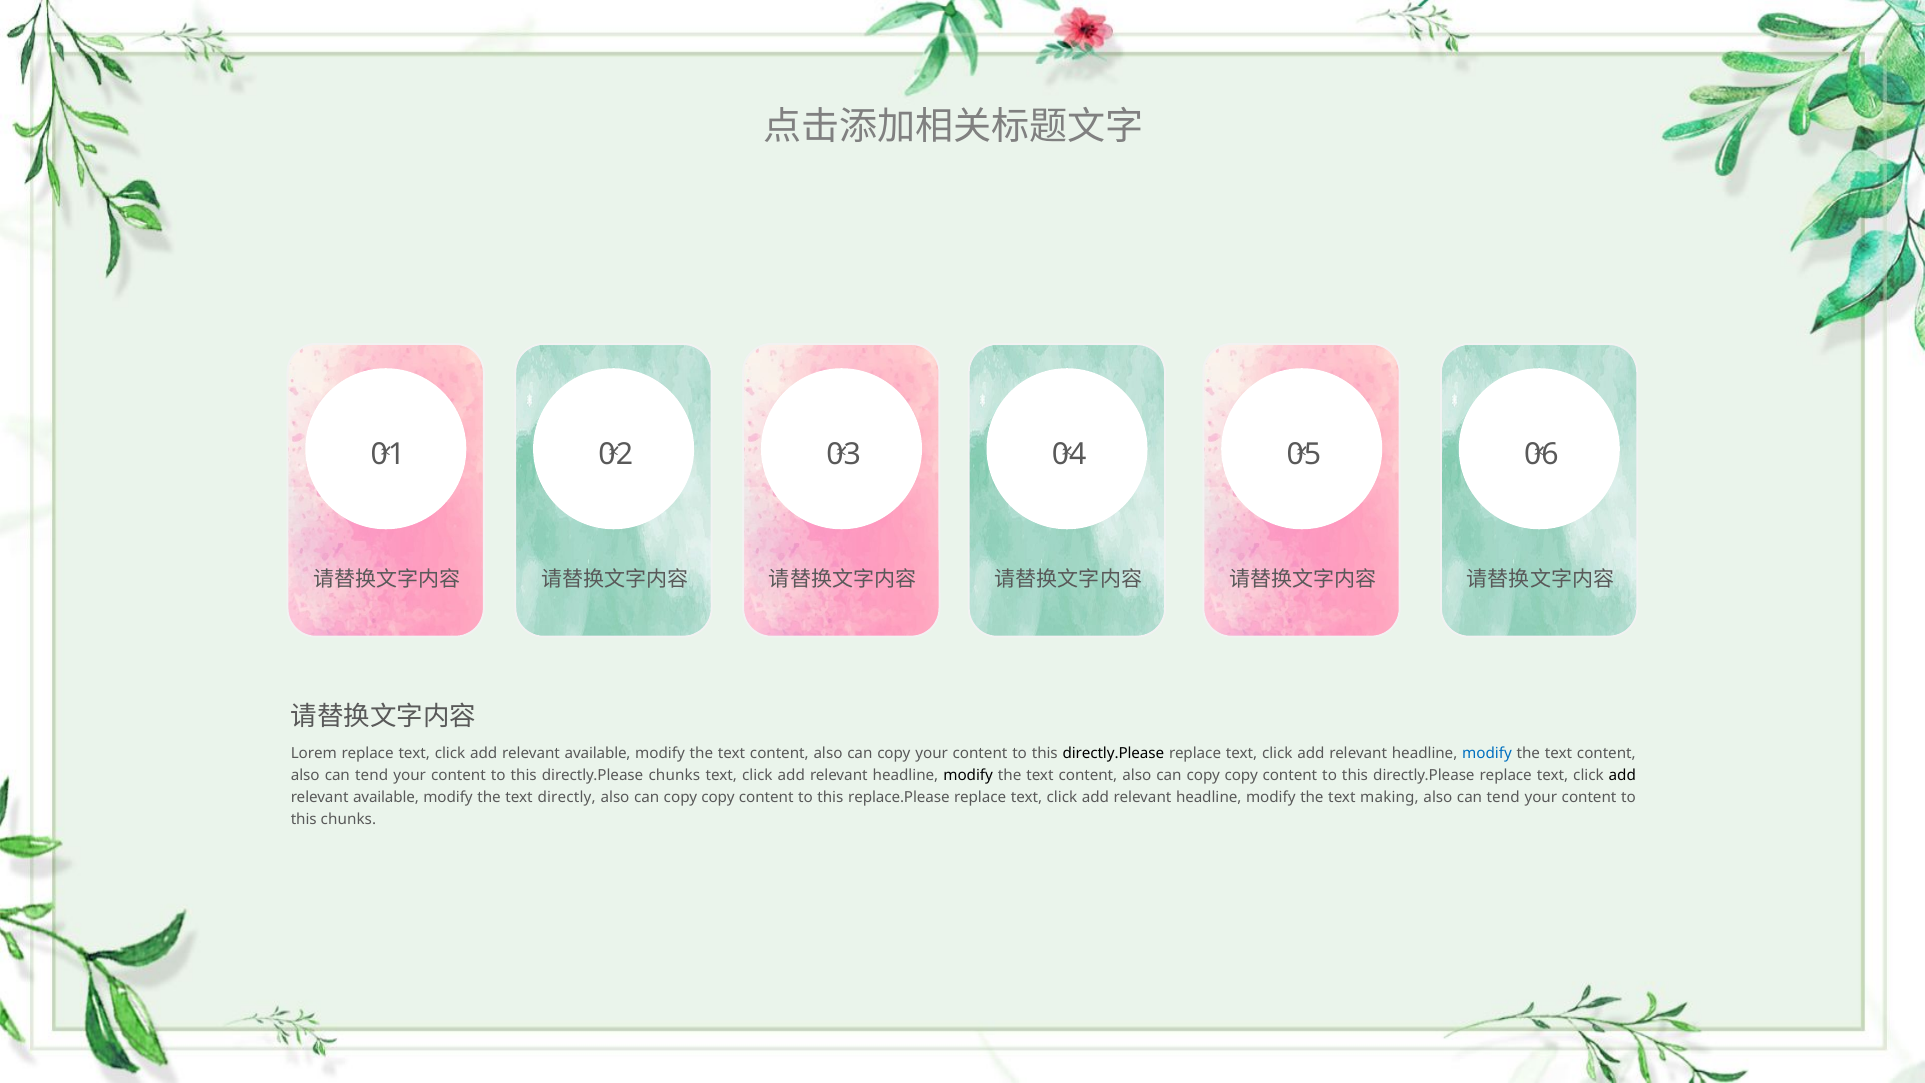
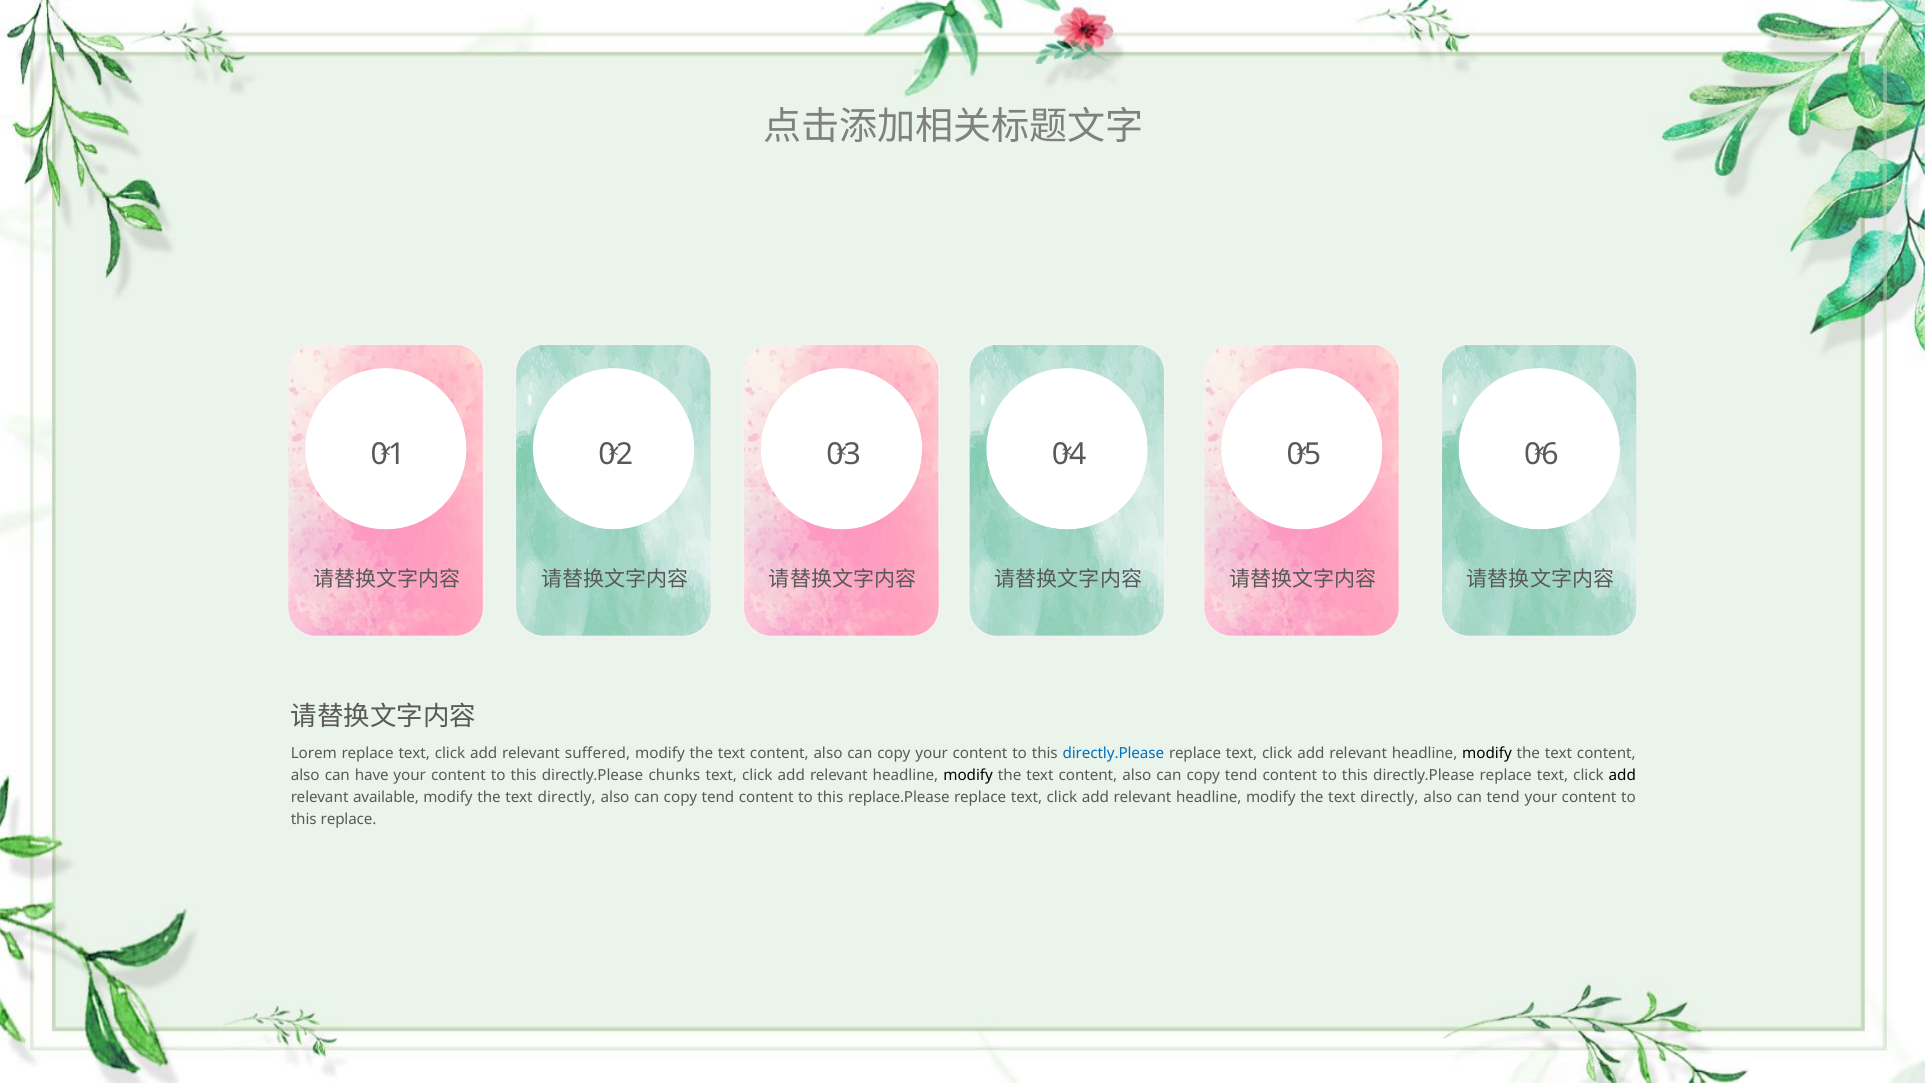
available: available -> suffered (597, 753)
directly.Please colour: black -> blue (1113, 753)
modify colour: blue -> black (1487, 753)
tend: tend -> have (372, 775)
copy: copy -> tend (1241, 775)
copy: copy -> tend (718, 797)
making: making -> directly (1389, 797)
this chunks: chunks -> replace (349, 819)
